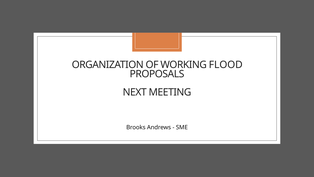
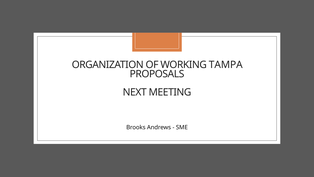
FLOOD: FLOOD -> TAMPA (226, 65)
